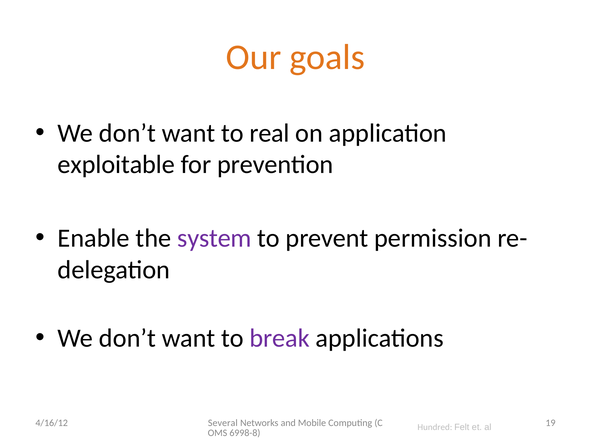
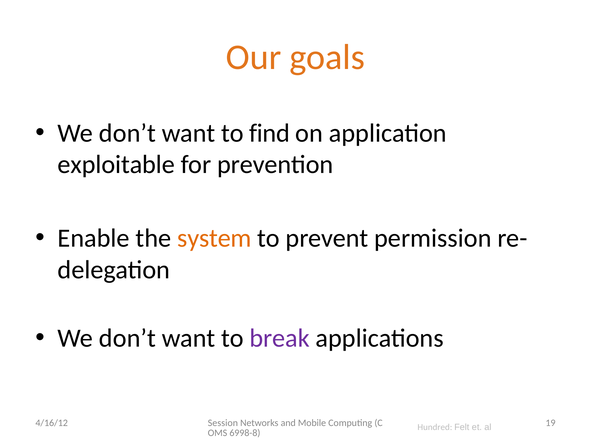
real: real -> find (270, 133)
system colour: purple -> orange (214, 238)
Several: Several -> Session (223, 423)
